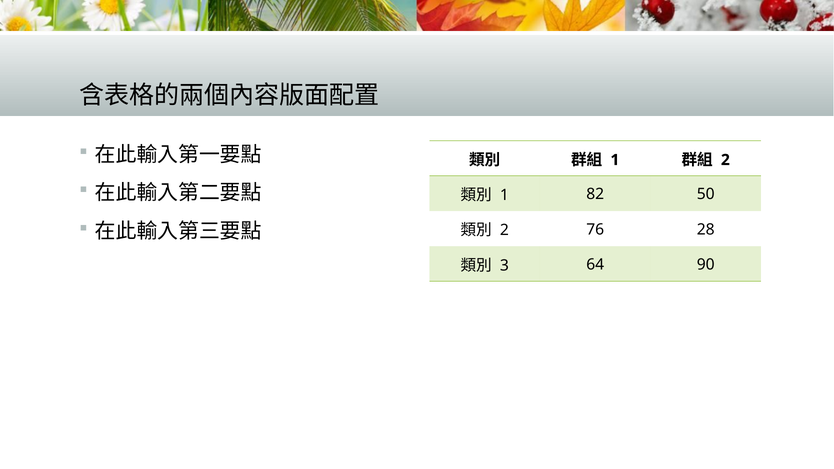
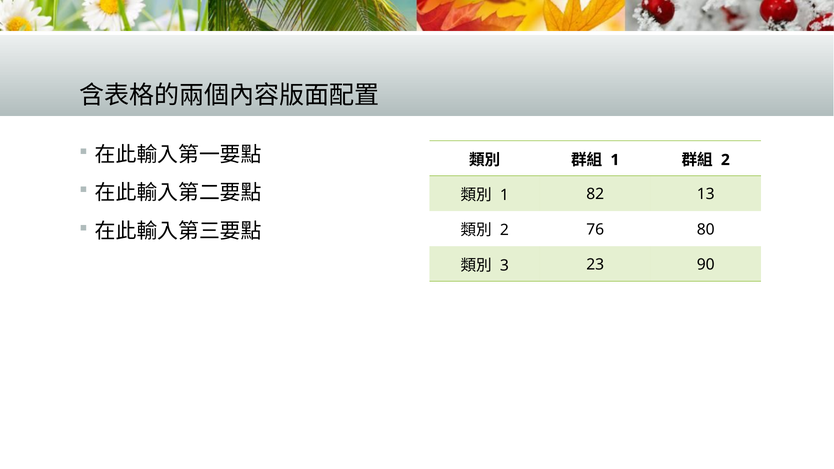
50: 50 -> 13 (706, 194)
28: 28 -> 80 (706, 230)
64: 64 -> 23 (595, 265)
